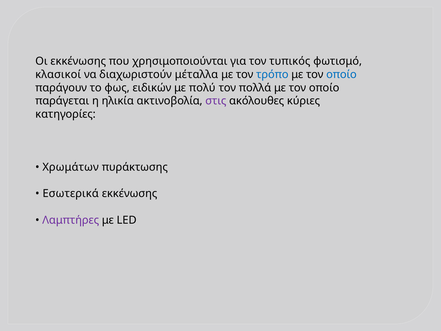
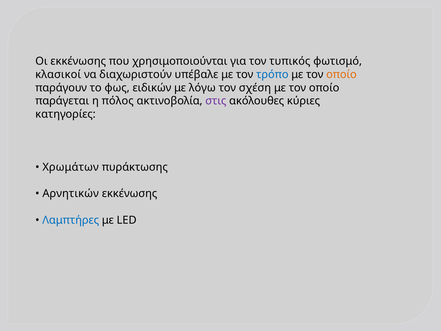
μέταλλα: μέταλλα -> υπέβαλε (196, 74)
οποίο colour: blue -> orange (341, 74)
πολύ: πολύ -> λόγω (202, 88)
πολλά: πολλά -> σχέση (255, 88)
ηλικία: ηλικία -> πόλος (118, 101)
Εσωτερικά: Εσωτερικά -> Αρνητικών (71, 194)
Λαμπτήρες colour: purple -> blue (71, 220)
